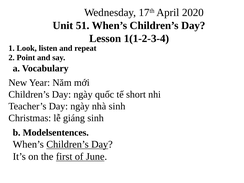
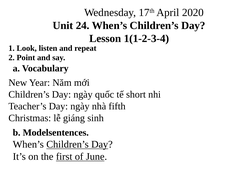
51: 51 -> 24 (83, 26)
nhà sinh: sinh -> fifth (117, 106)
